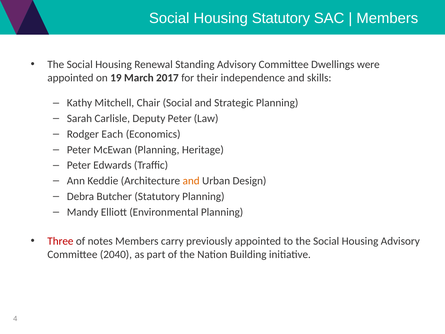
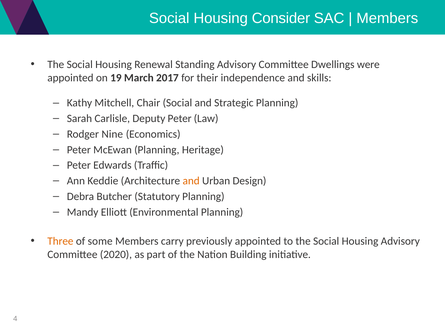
Housing Statutory: Statutory -> Consider (281, 18)
Each: Each -> Nine (112, 134)
Three colour: red -> orange (60, 241)
notes: notes -> some (100, 241)
2040: 2040 -> 2020 (116, 254)
